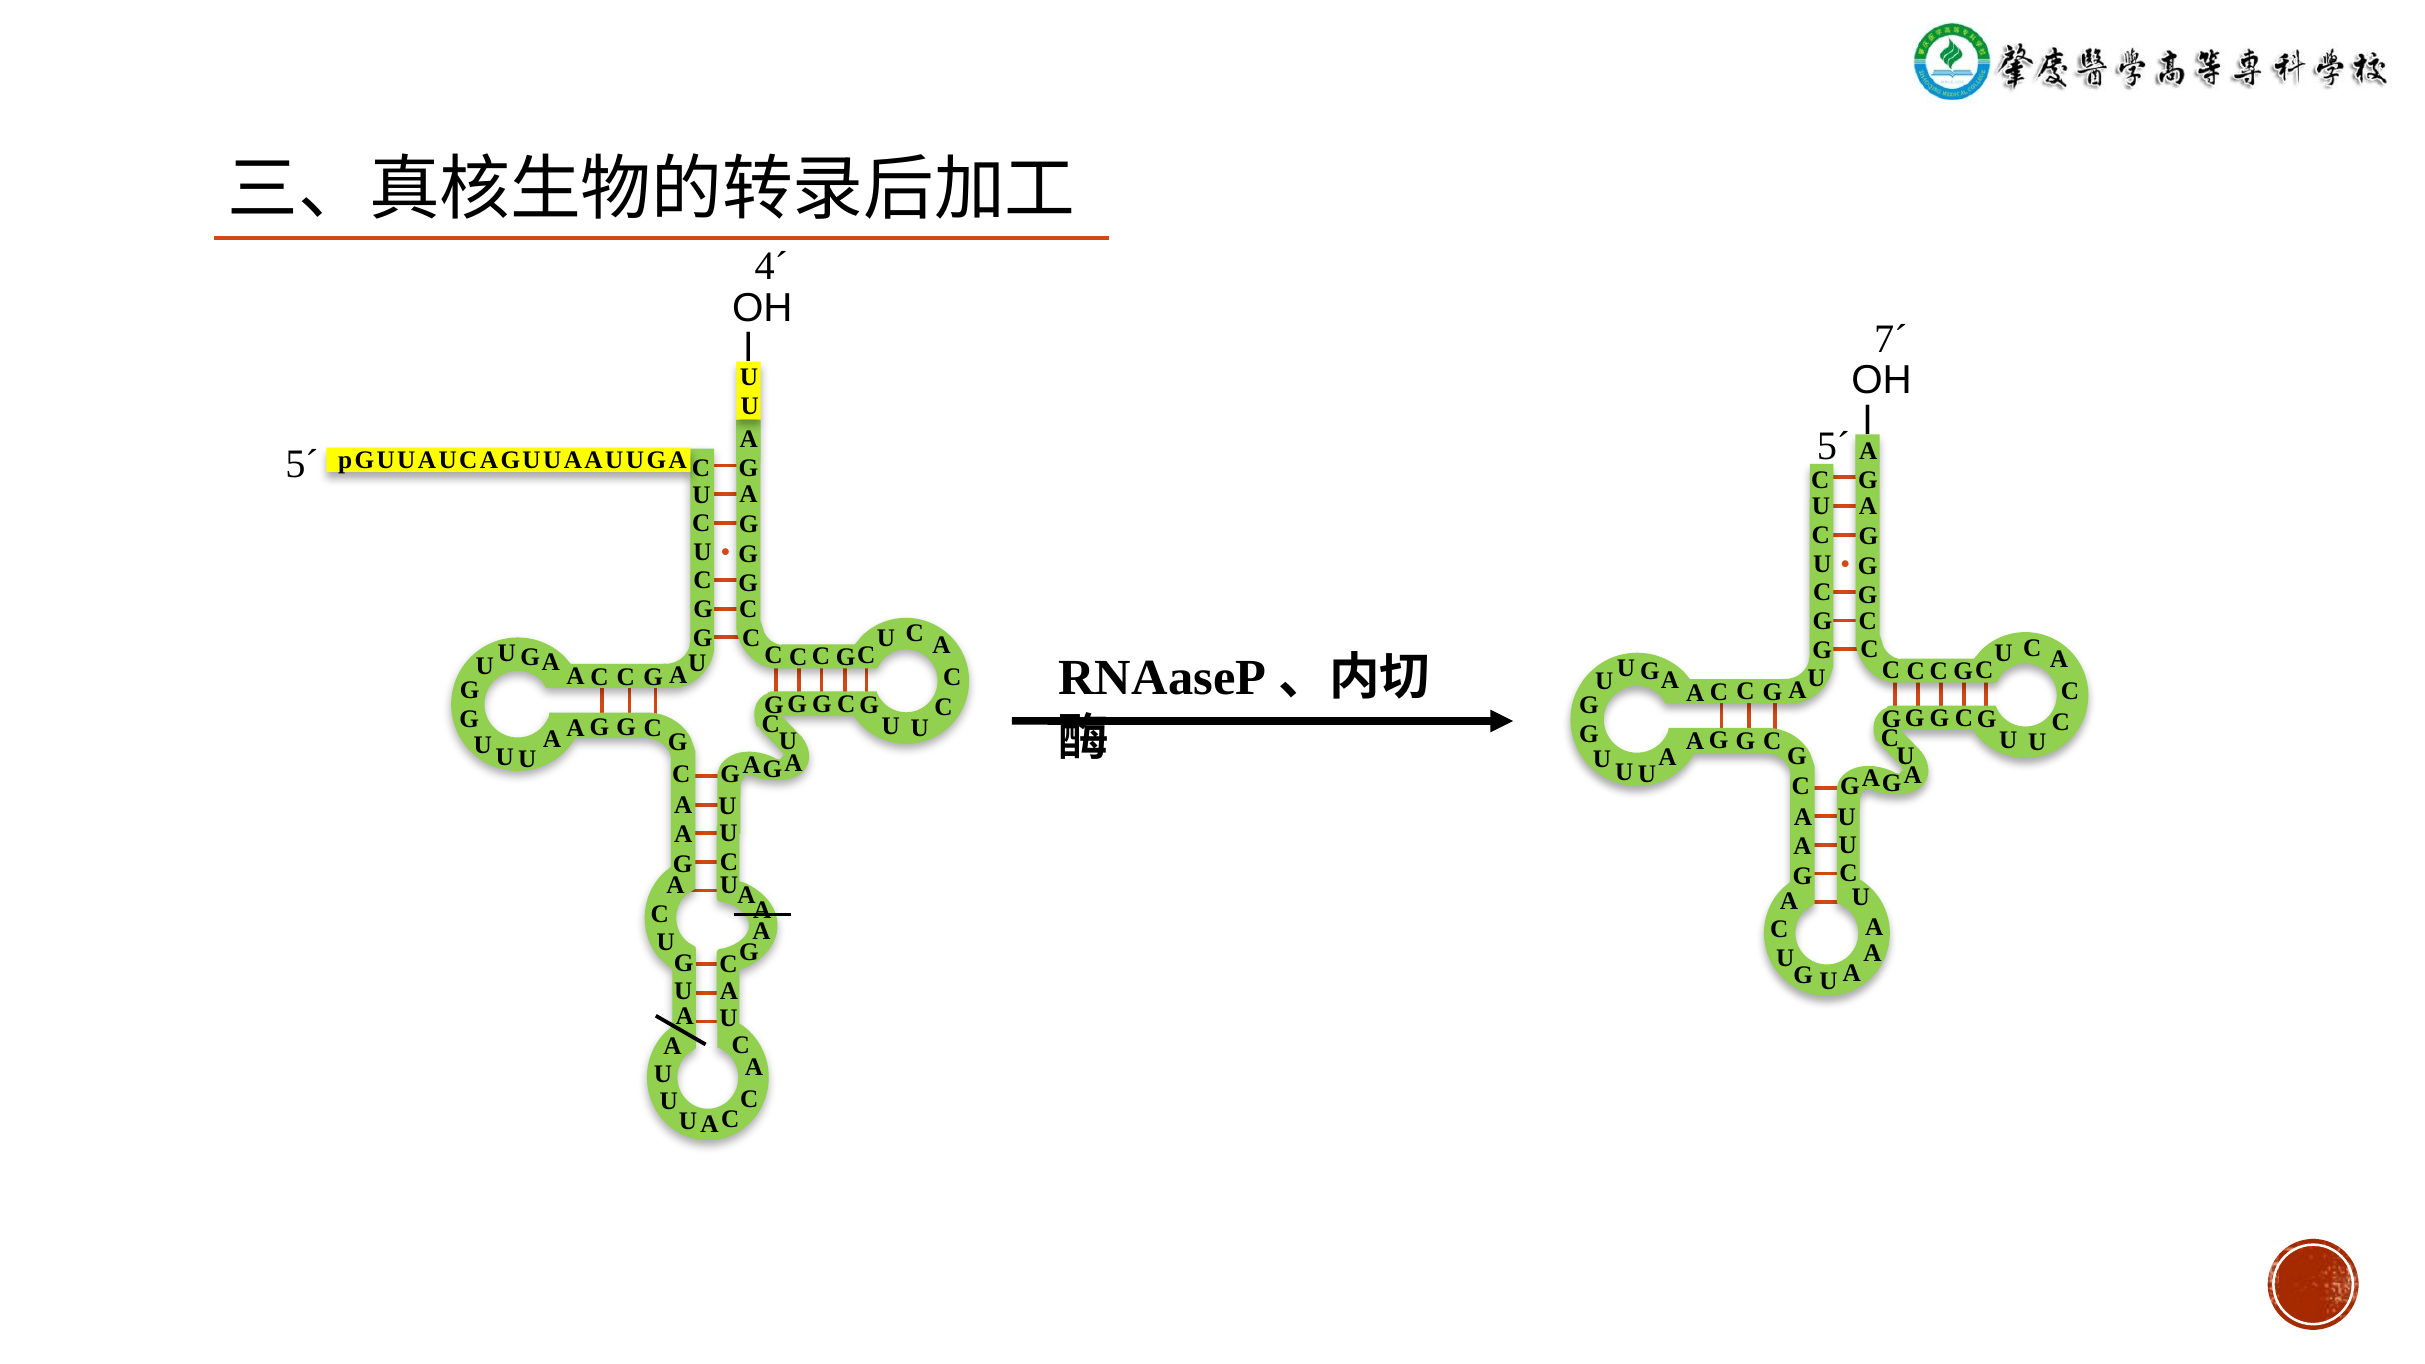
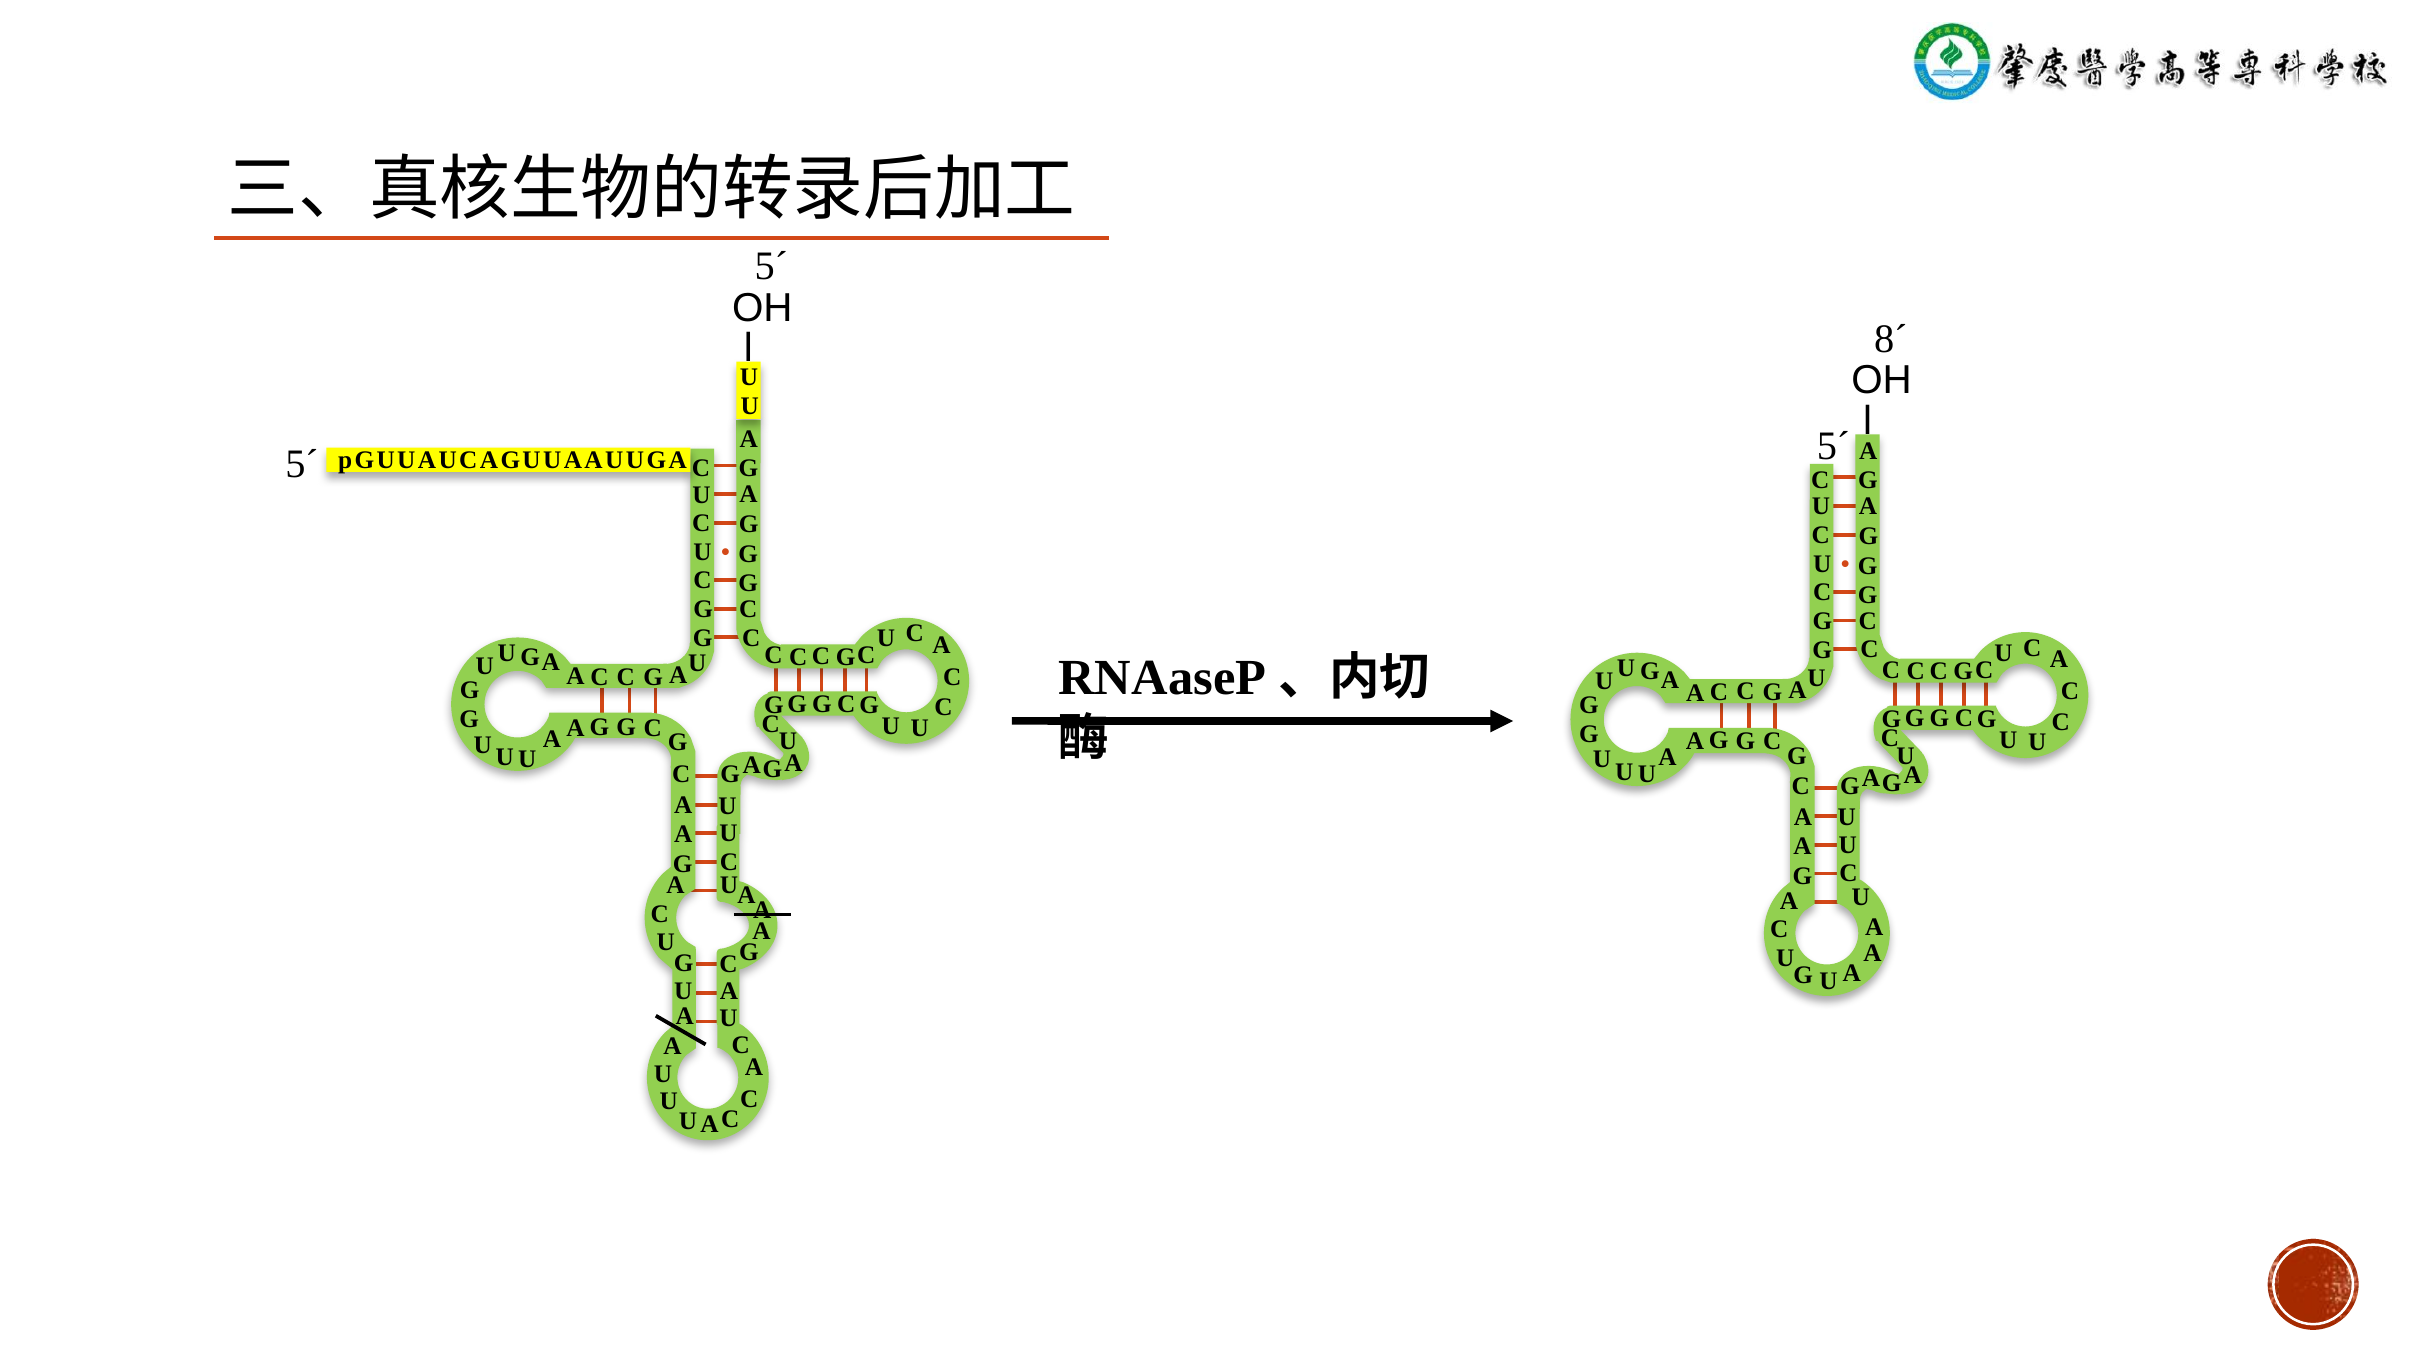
4´: 4´ -> 5´ (771, 267)
7´: 7´ -> 8´ (1891, 339)
